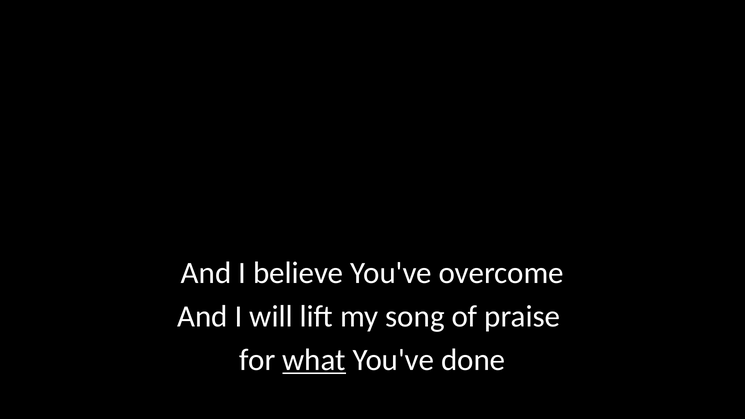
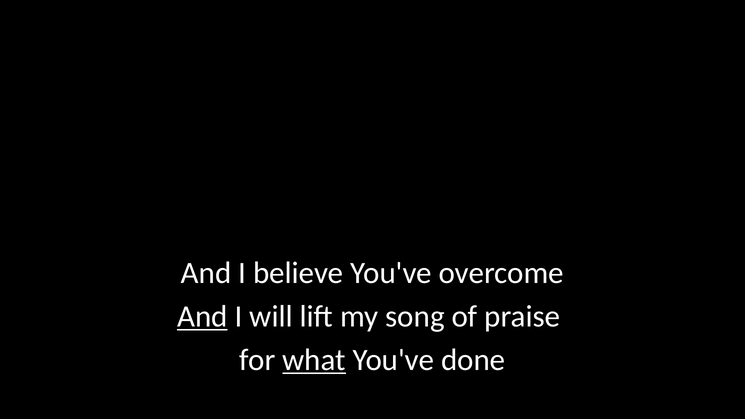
And underline: none -> present (202, 316)
